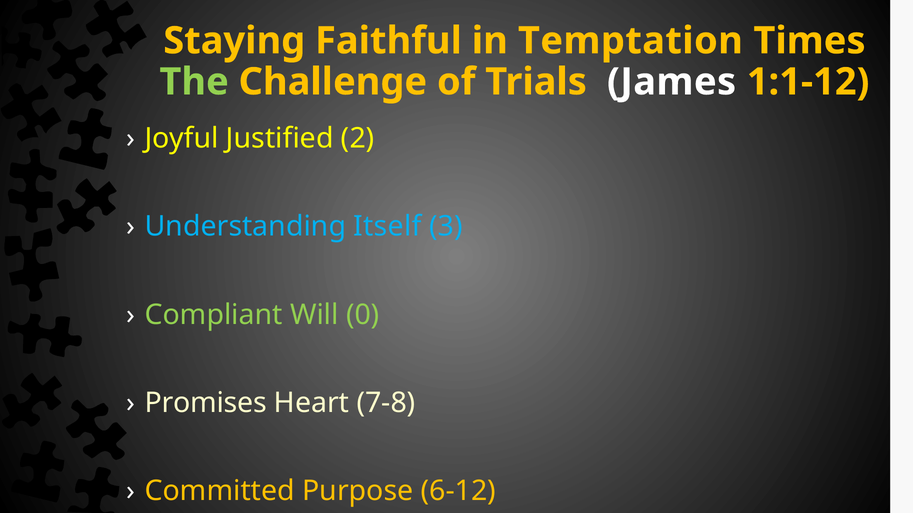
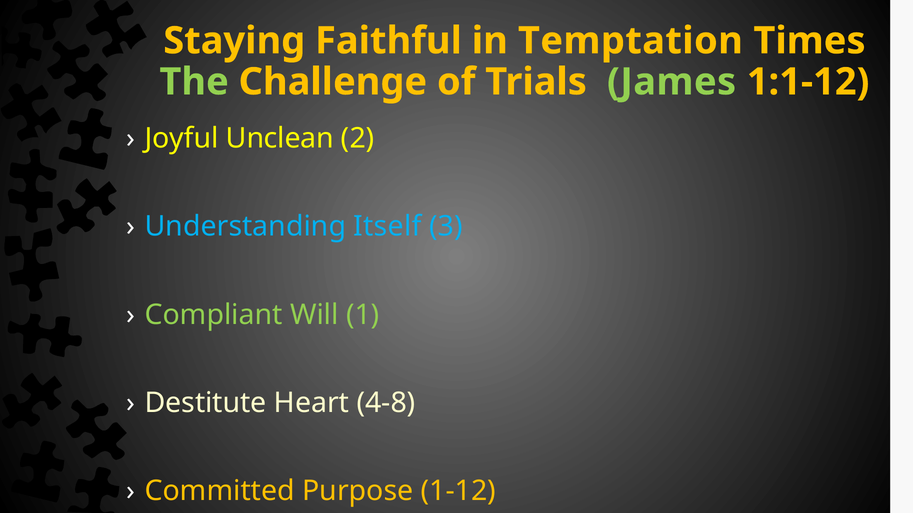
James colour: white -> light green (672, 82)
Justified: Justified -> Unclean (280, 139)
0: 0 -> 1 (363, 315)
Promises: Promises -> Destitute (206, 403)
7-8: 7-8 -> 4-8 (386, 403)
6-12: 6-12 -> 1-12 (458, 492)
